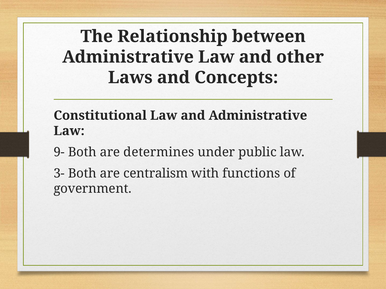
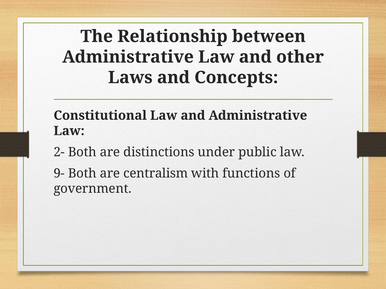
9-: 9- -> 2- (59, 152)
determines: determines -> distinctions (159, 152)
3-: 3- -> 9- (59, 174)
